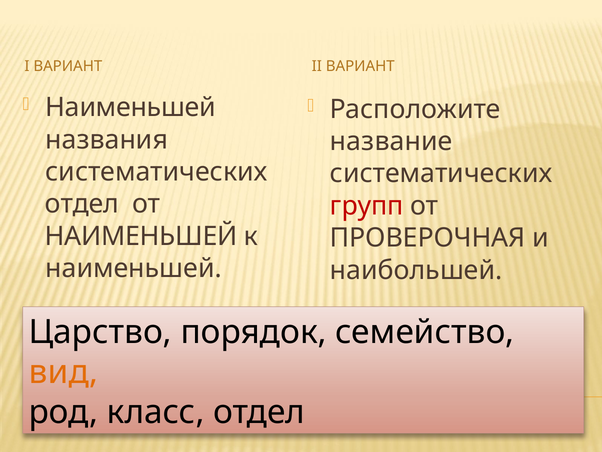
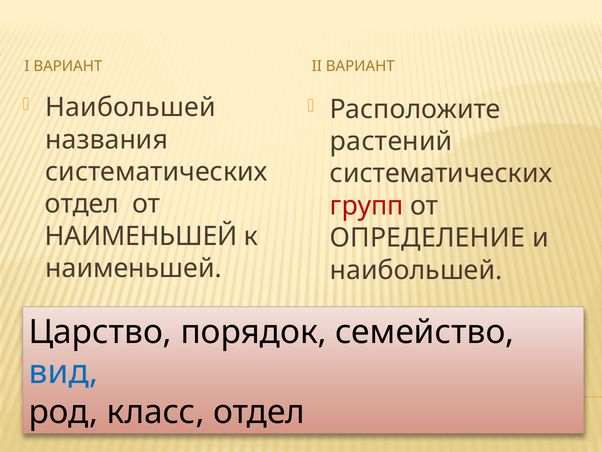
Наименьшей: Наименьшей -> Наибольшей (130, 108)
название: название -> растений (391, 141)
ПРОВЕРОЧНАЯ: ПРОВЕРОЧНАЯ -> ОПРЕДЕЛЕНИЕ (428, 238)
вид colour: orange -> blue (63, 372)
